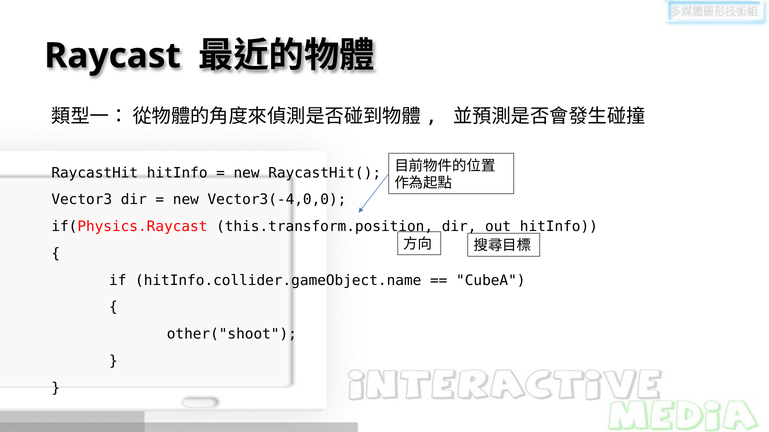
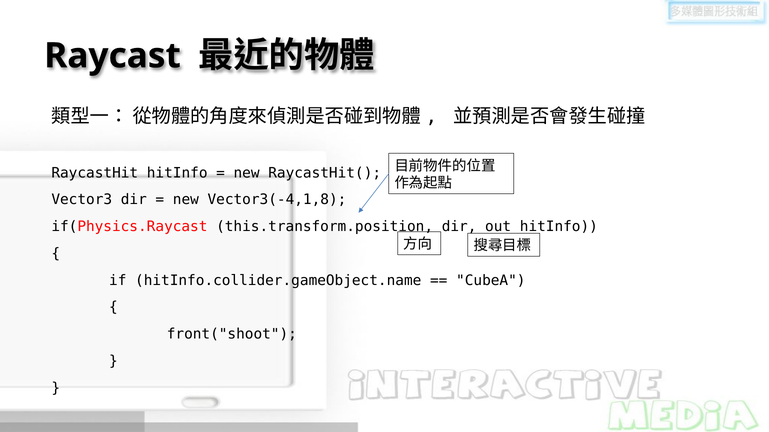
Vector3(-4,0,0: Vector3(-4,0,0 -> Vector3(-4,1,8 (277, 200)
other("shoot: other("shoot -> front("shoot (232, 334)
